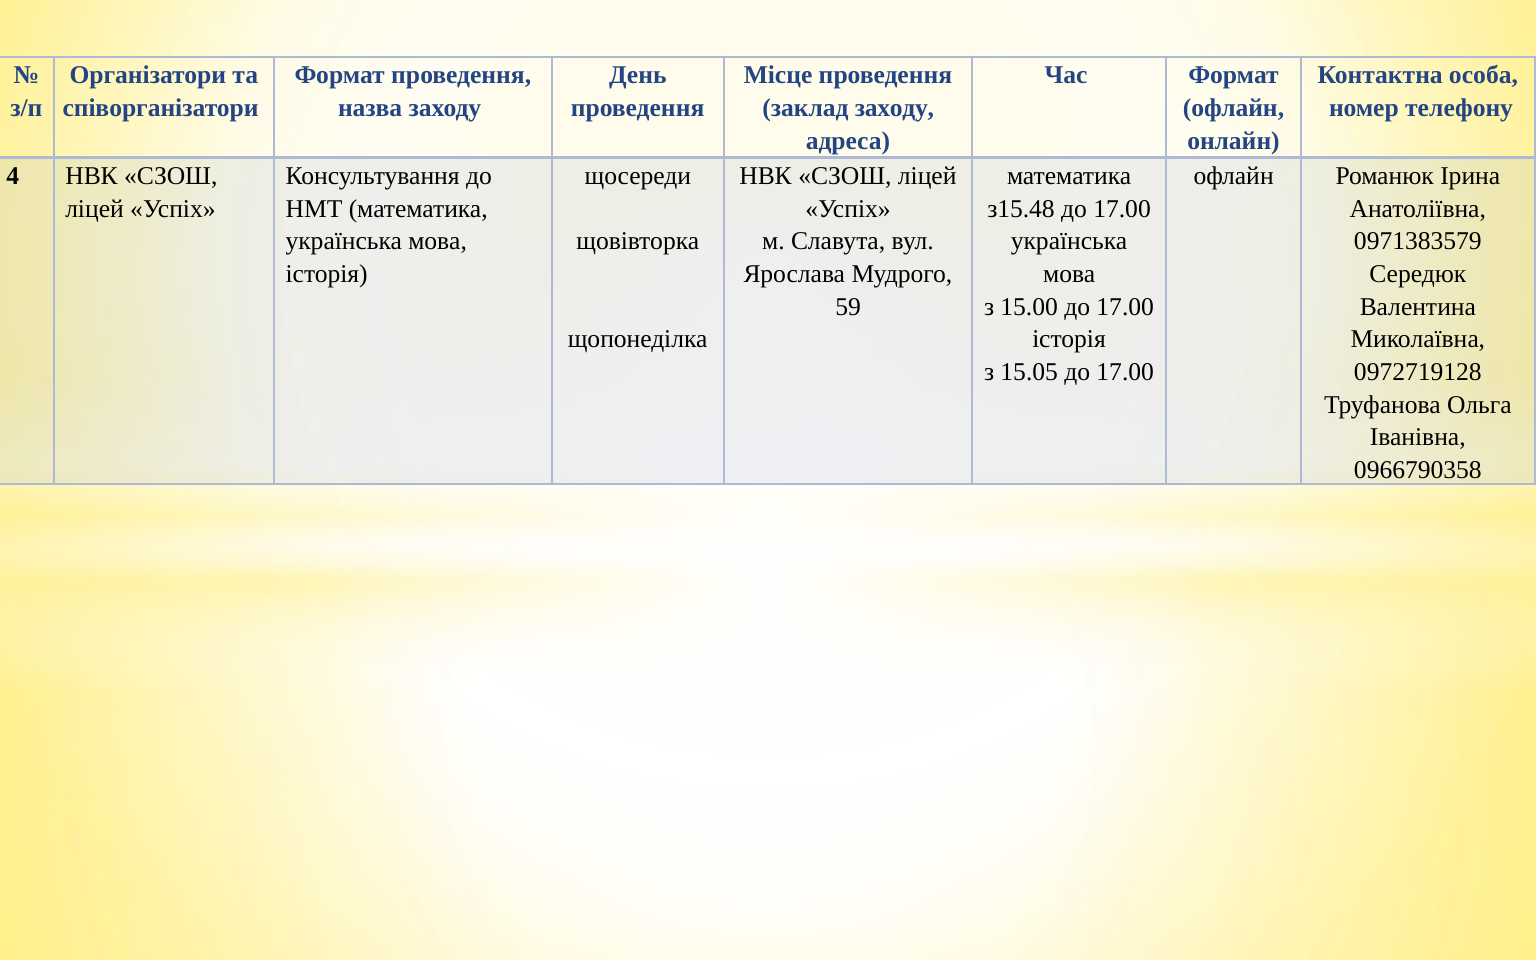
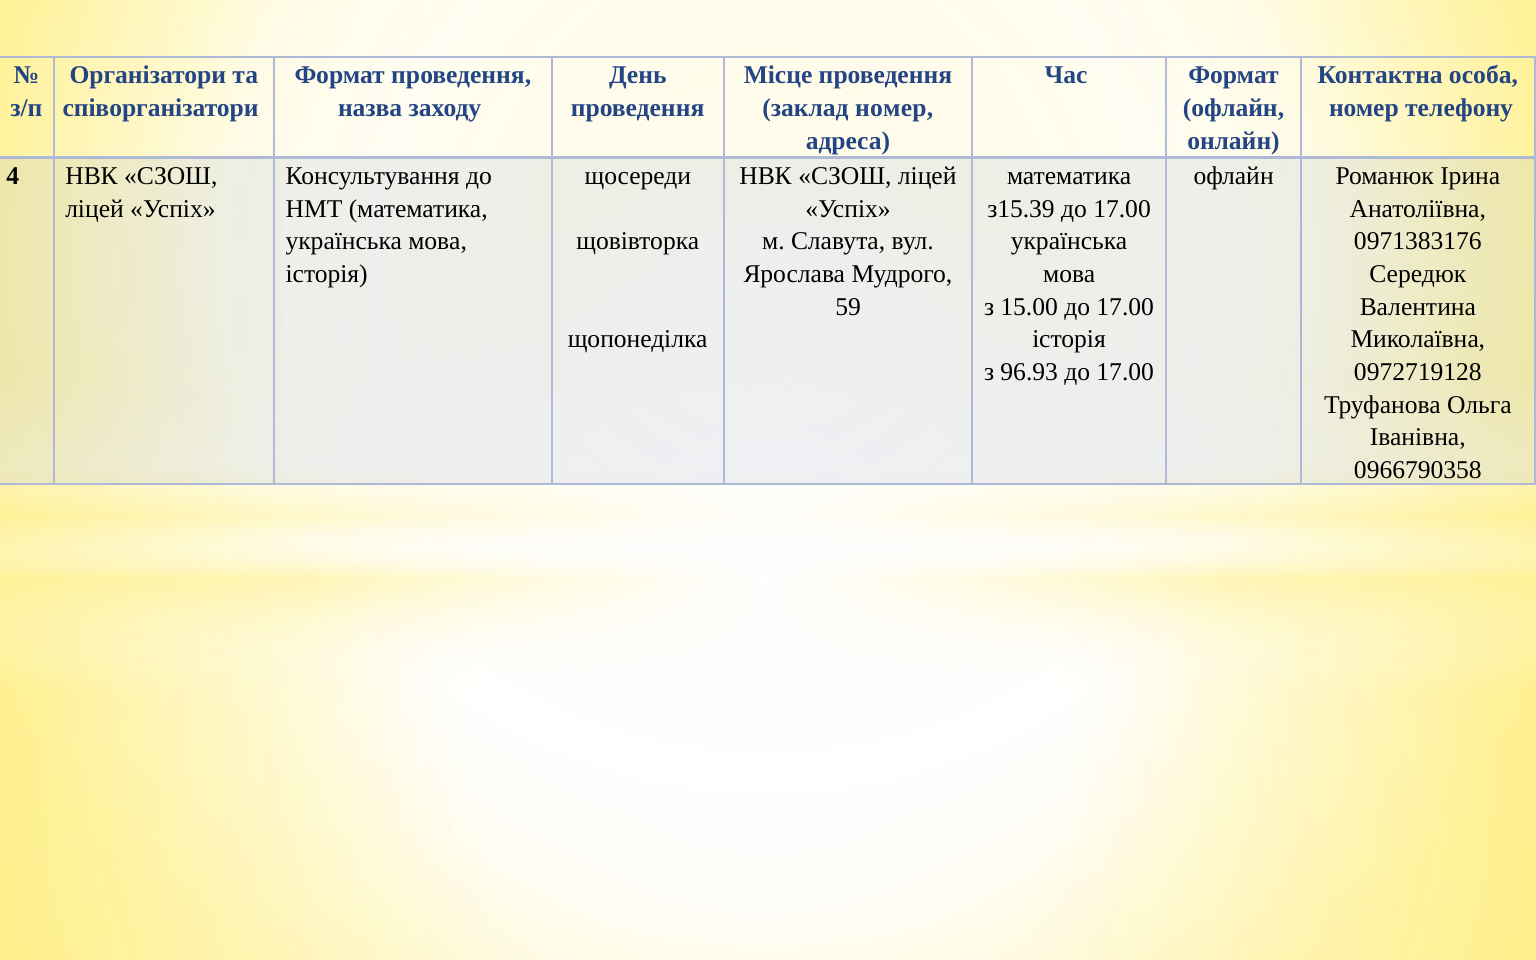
заклад заходу: заходу -> номер (894, 108)
з15.48: з15.48 -> з15.39 (1021, 209)
0971383579: 0971383579 -> 0971383176 (1418, 241)
15.05: 15.05 -> 96.93 (1029, 372)
